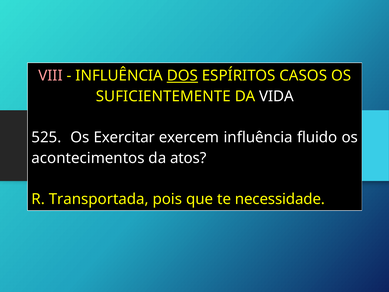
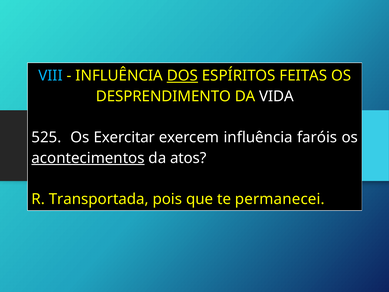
VIII colour: pink -> light blue (51, 76)
CASOS: CASOS -> FEITAS (303, 76)
SUFICIENTEMENTE: SUFICIENTEMENTE -> DESPRENDIMENTO (163, 96)
fluido: fluido -> faróis (317, 137)
acontecimentos underline: none -> present (88, 158)
necessidade: necessidade -> permanecei (280, 199)
